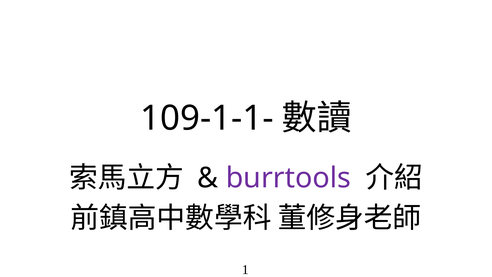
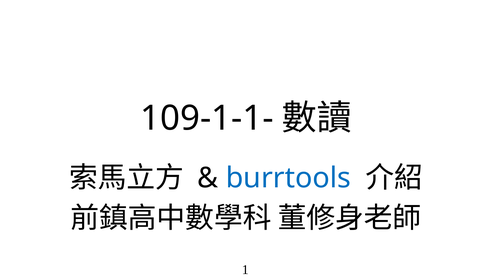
burrtools colour: purple -> blue (288, 178)
